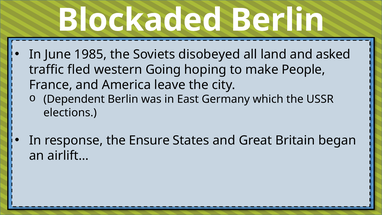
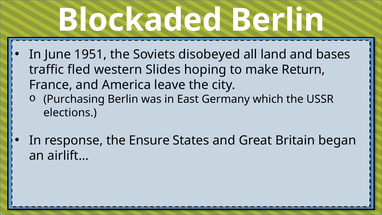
1985: 1985 -> 1951 (91, 54)
asked: asked -> bases (333, 54)
Going: Going -> Slides (163, 70)
People: People -> Return (303, 70)
Dependent: Dependent -> Purchasing (74, 99)
